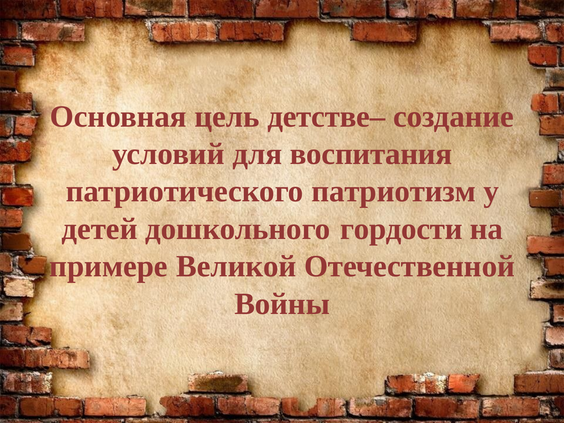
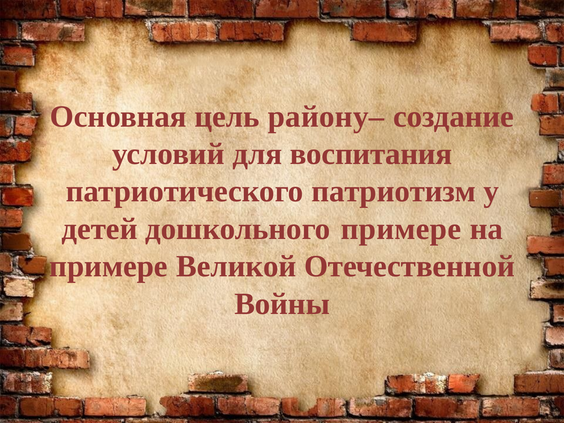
детстве–: детстве– -> району– (326, 116)
дошкольного гордости: гордости -> примере (401, 229)
